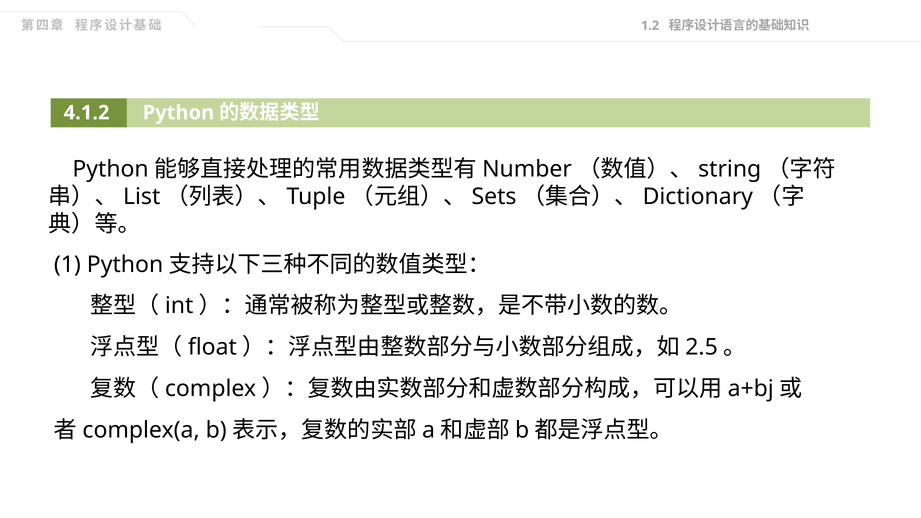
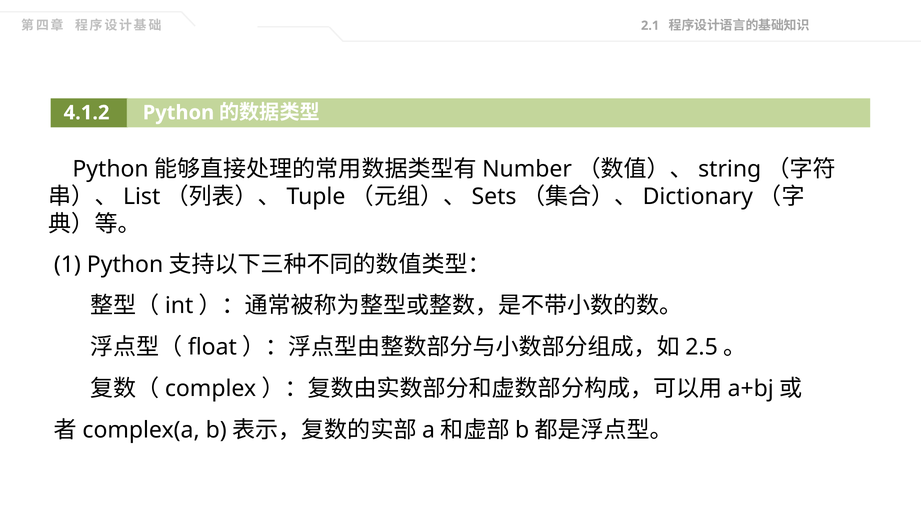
1.2: 1.2 -> 2.1 (650, 26)
